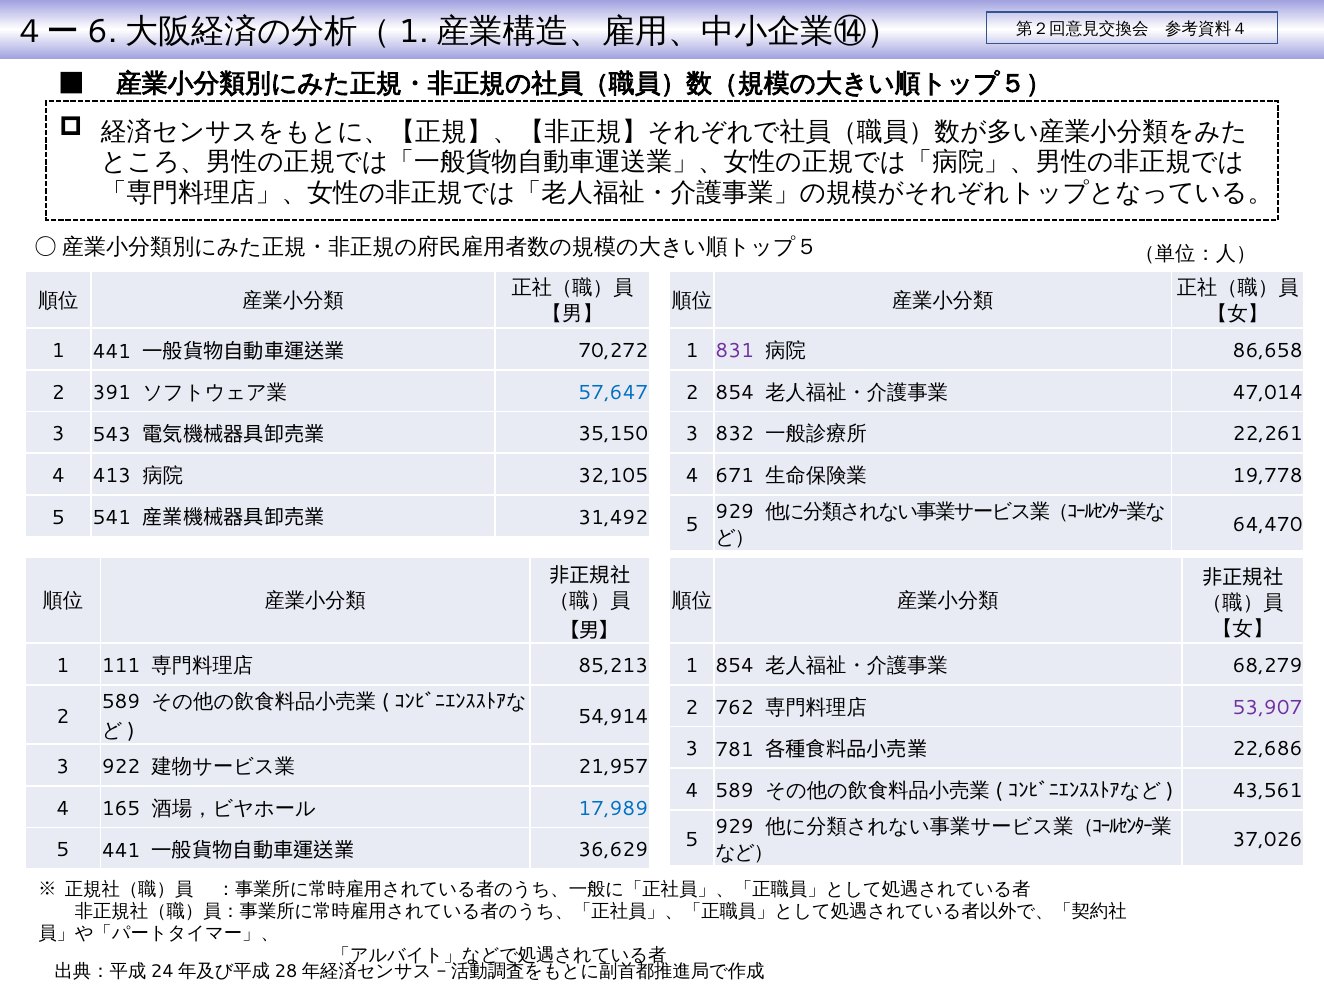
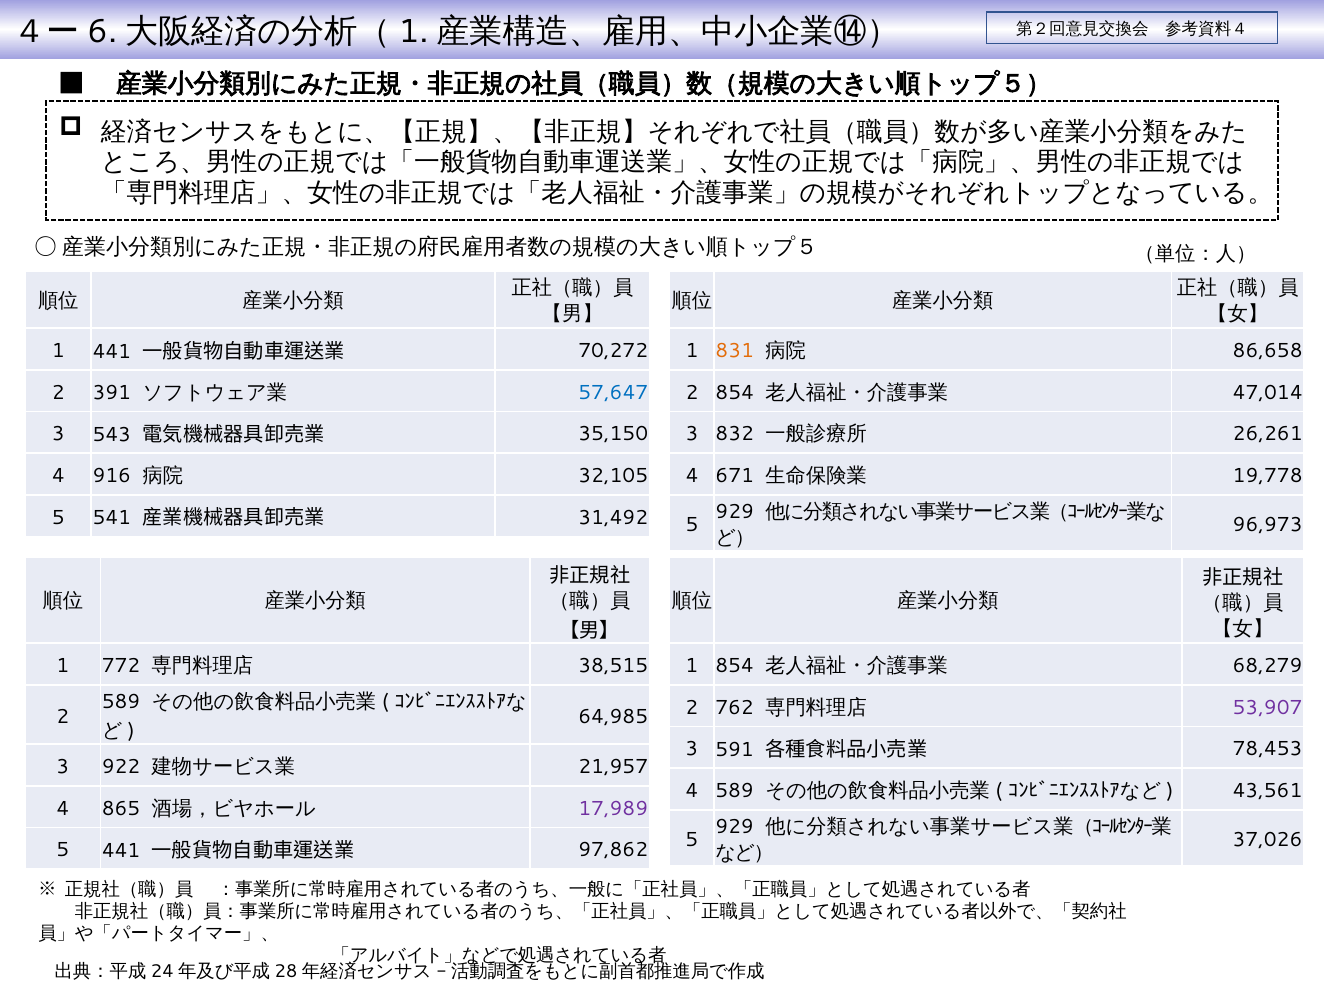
831 colour: purple -> orange (735, 351)
22,261: 22,261 -> 26,261 (1268, 434)
413: 413 -> 916 (112, 476)
64,470: 64,470 -> 96,973 (1268, 525)
111: 111 -> 772 (121, 666)
85,213: 85,213 -> 38,515 (613, 666)
54,914: 54,914 -> 64,985 (613, 716)
781: 781 -> 591 (735, 750)
22,686: 22,686 -> 78,453 (1268, 749)
165: 165 -> 865 (121, 809)
17,989 colour: blue -> purple (613, 809)
36,629: 36,629 -> 97,862 (613, 850)
